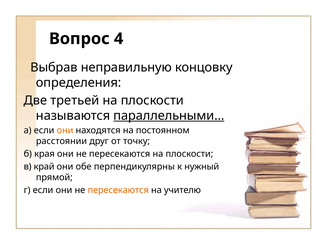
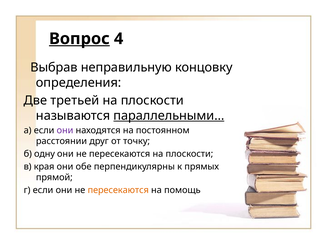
Вопрос underline: none -> present (79, 39)
они colour: orange -> purple (65, 130)
края: края -> одну (44, 154)
край: край -> края (44, 167)
нужный: нужный -> прямых (202, 167)
учителю: учителю -> помощь (182, 190)
